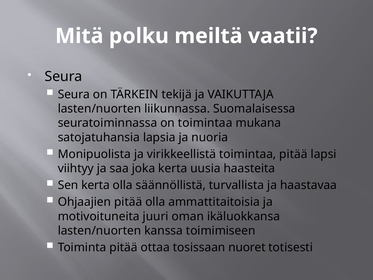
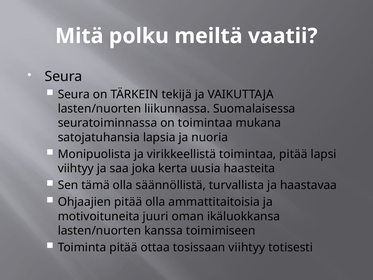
Sen kerta: kerta -> tämä (96, 185)
tosissaan nuoret: nuoret -> viihtyy (247, 247)
